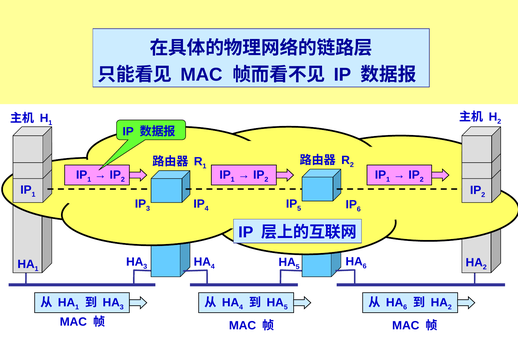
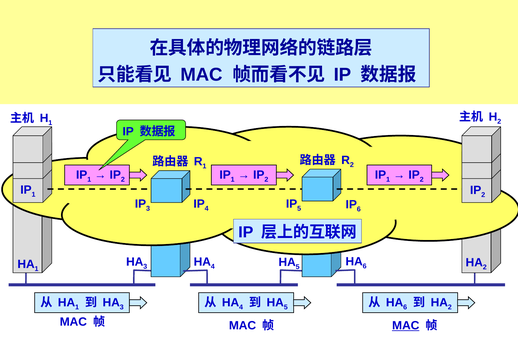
MAC underline: none -> present (406, 325)
